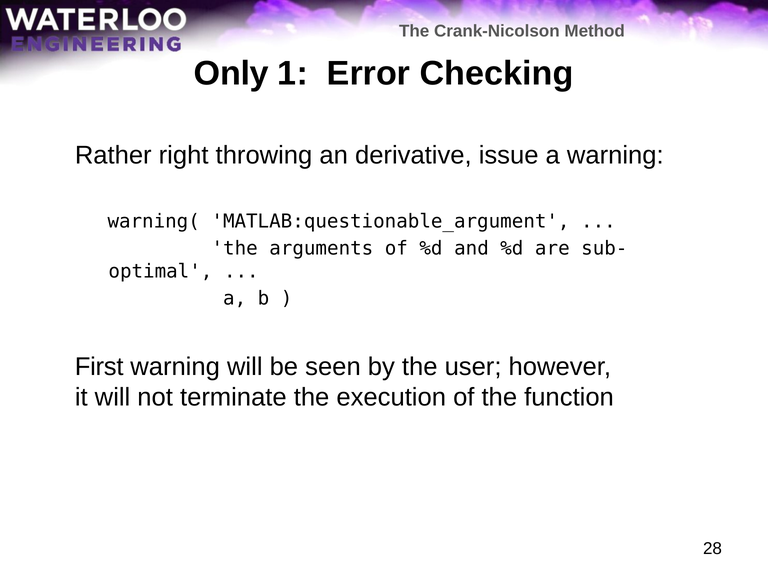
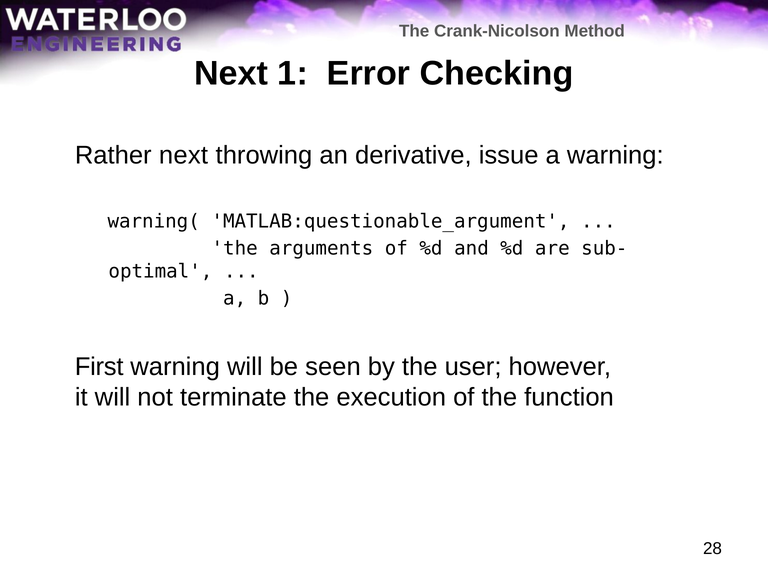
Only: Only -> Next (231, 73)
Rather right: right -> next (183, 155)
